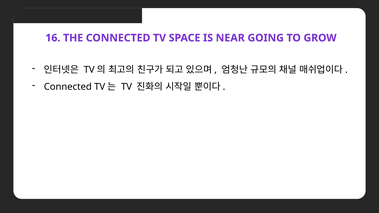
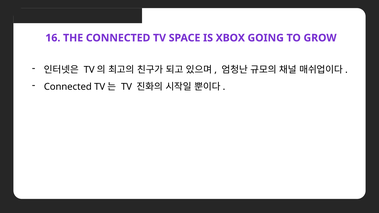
NEAR: NEAR -> XBOX (230, 38)
